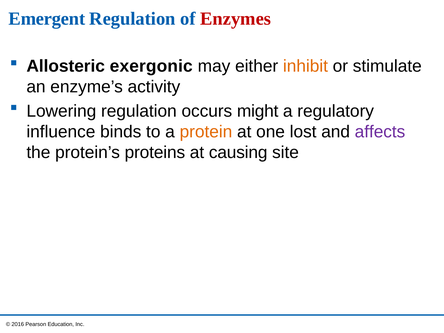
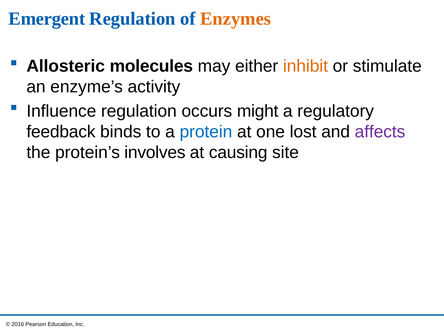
Enzymes colour: red -> orange (236, 19)
exergonic: exergonic -> molecules (151, 66)
Lowering: Lowering -> Influence (61, 111)
influence: influence -> feedback (61, 132)
protein colour: orange -> blue (206, 132)
proteins: proteins -> involves (155, 153)
